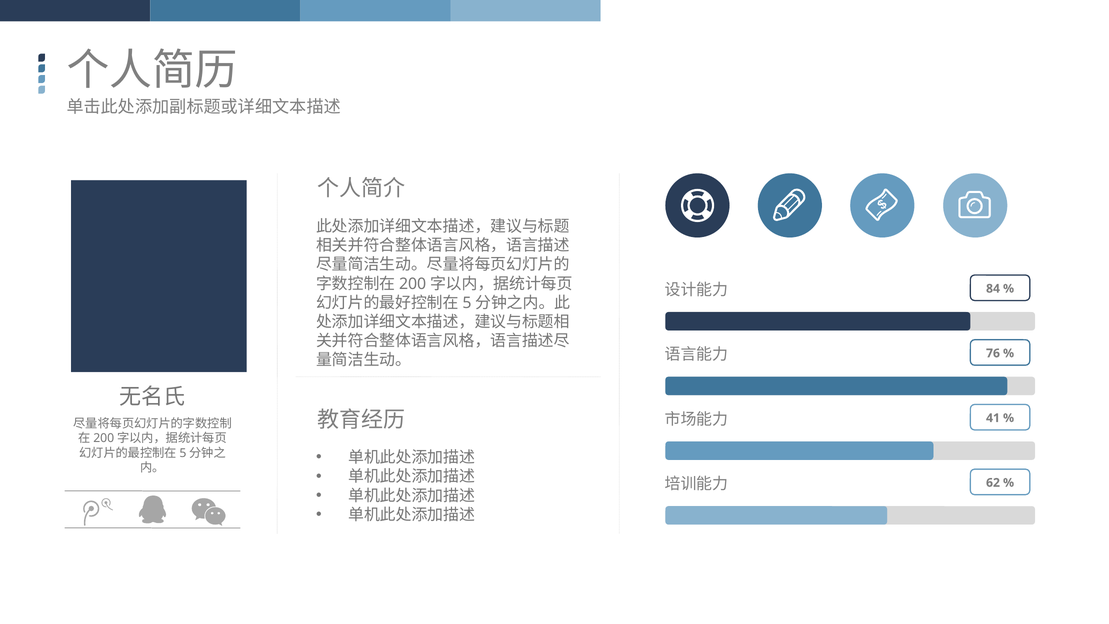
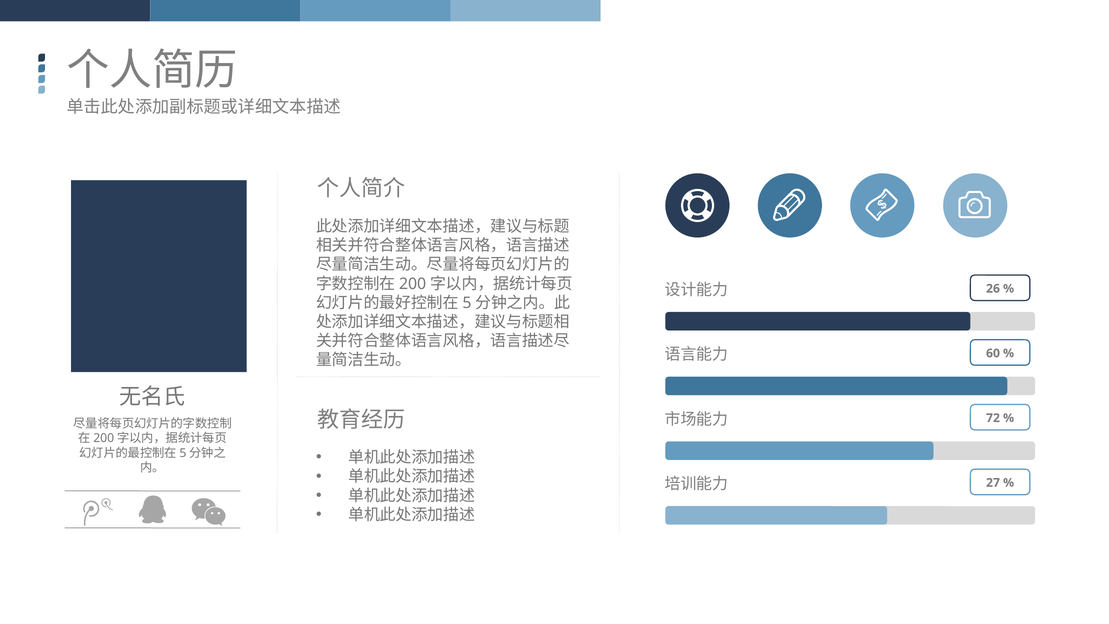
84: 84 -> 26 (993, 288)
76: 76 -> 60 (993, 353)
41: 41 -> 72 (993, 418)
62: 62 -> 27 (993, 483)
